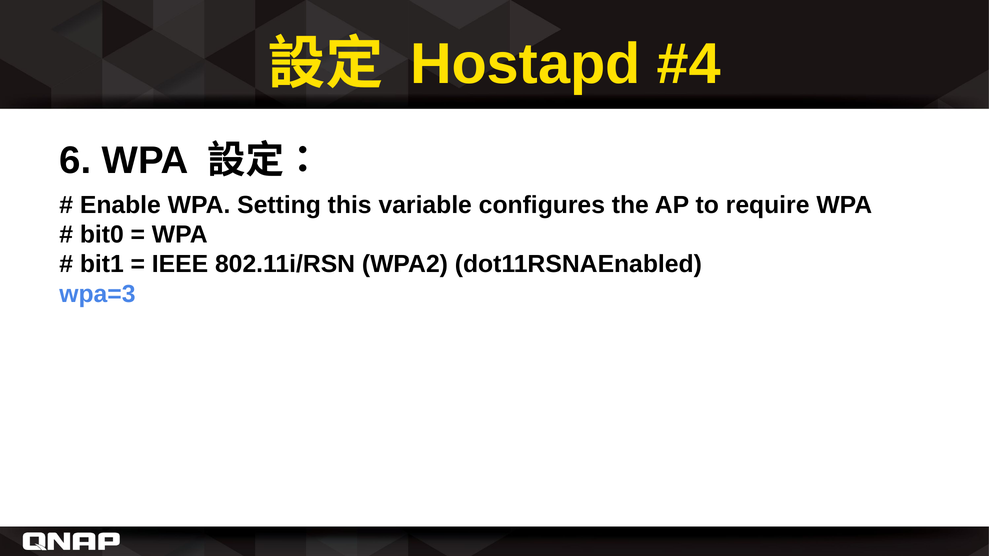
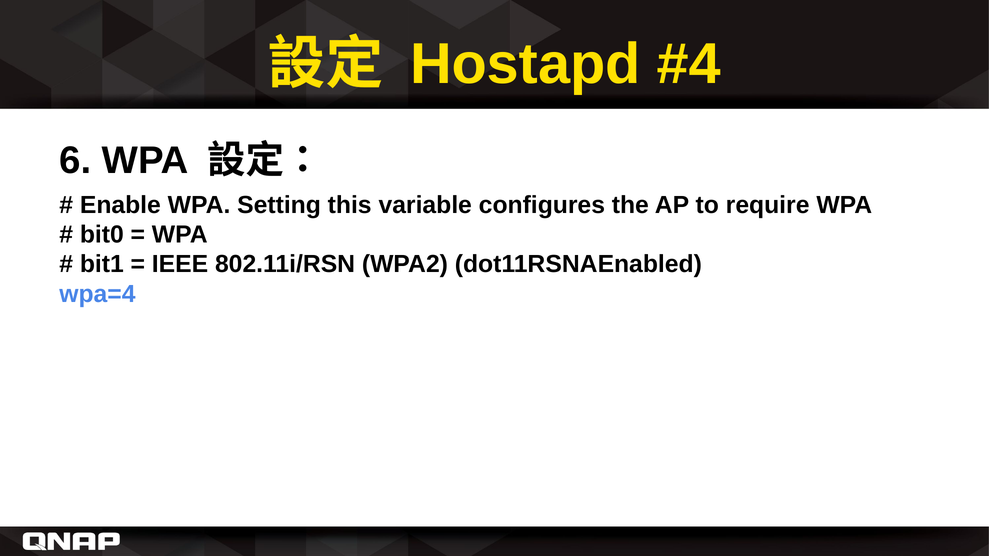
wpa=3: wpa=3 -> wpa=4 (97, 294)
